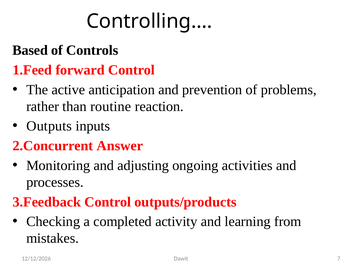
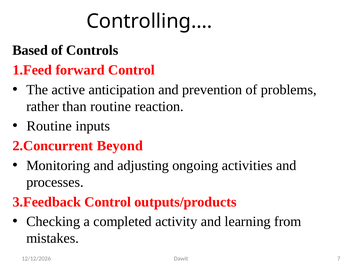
Outputs: Outputs -> Routine (49, 126)
Answer: Answer -> Beyond (120, 146)
